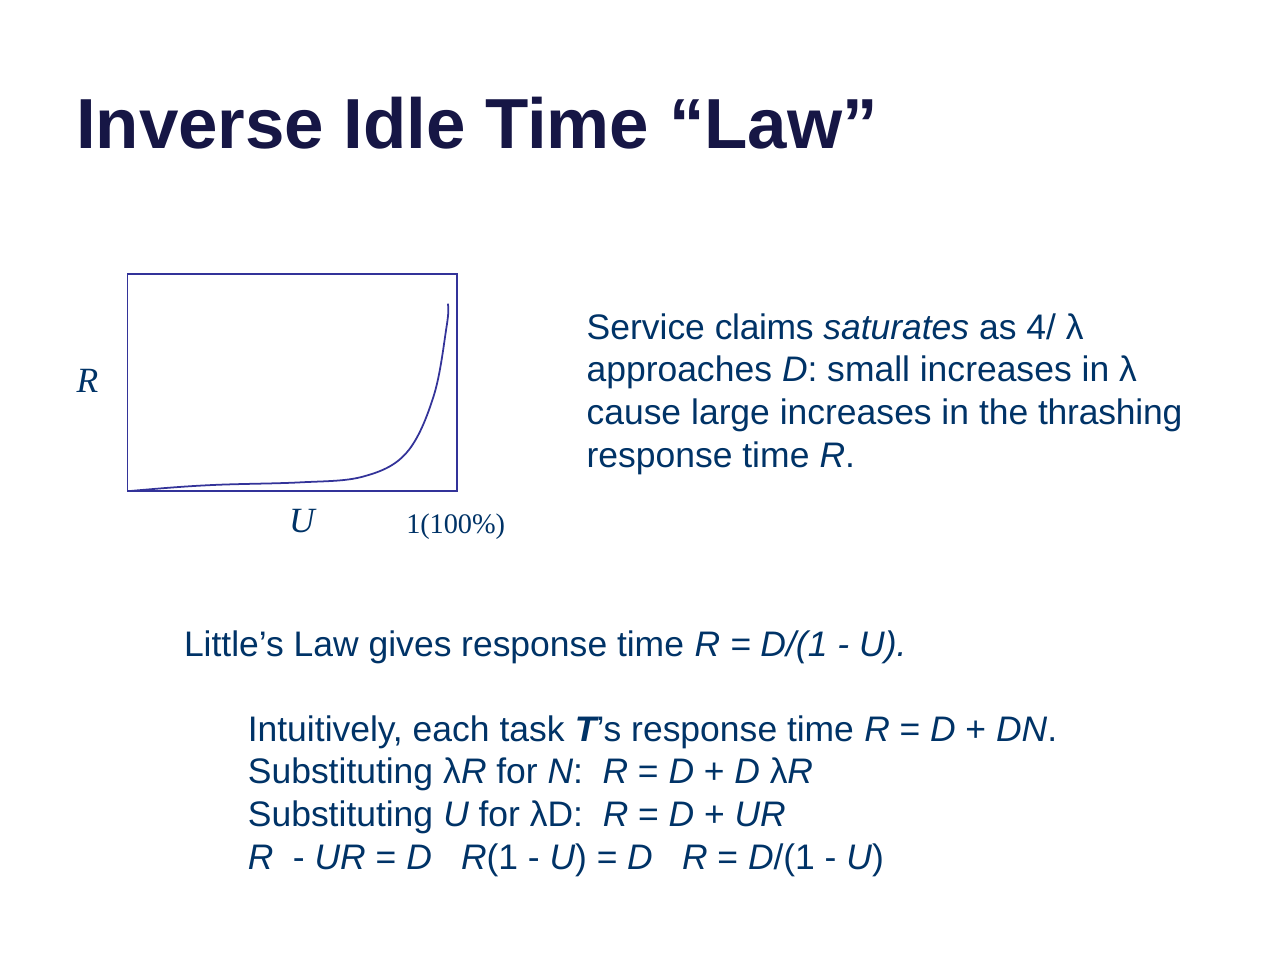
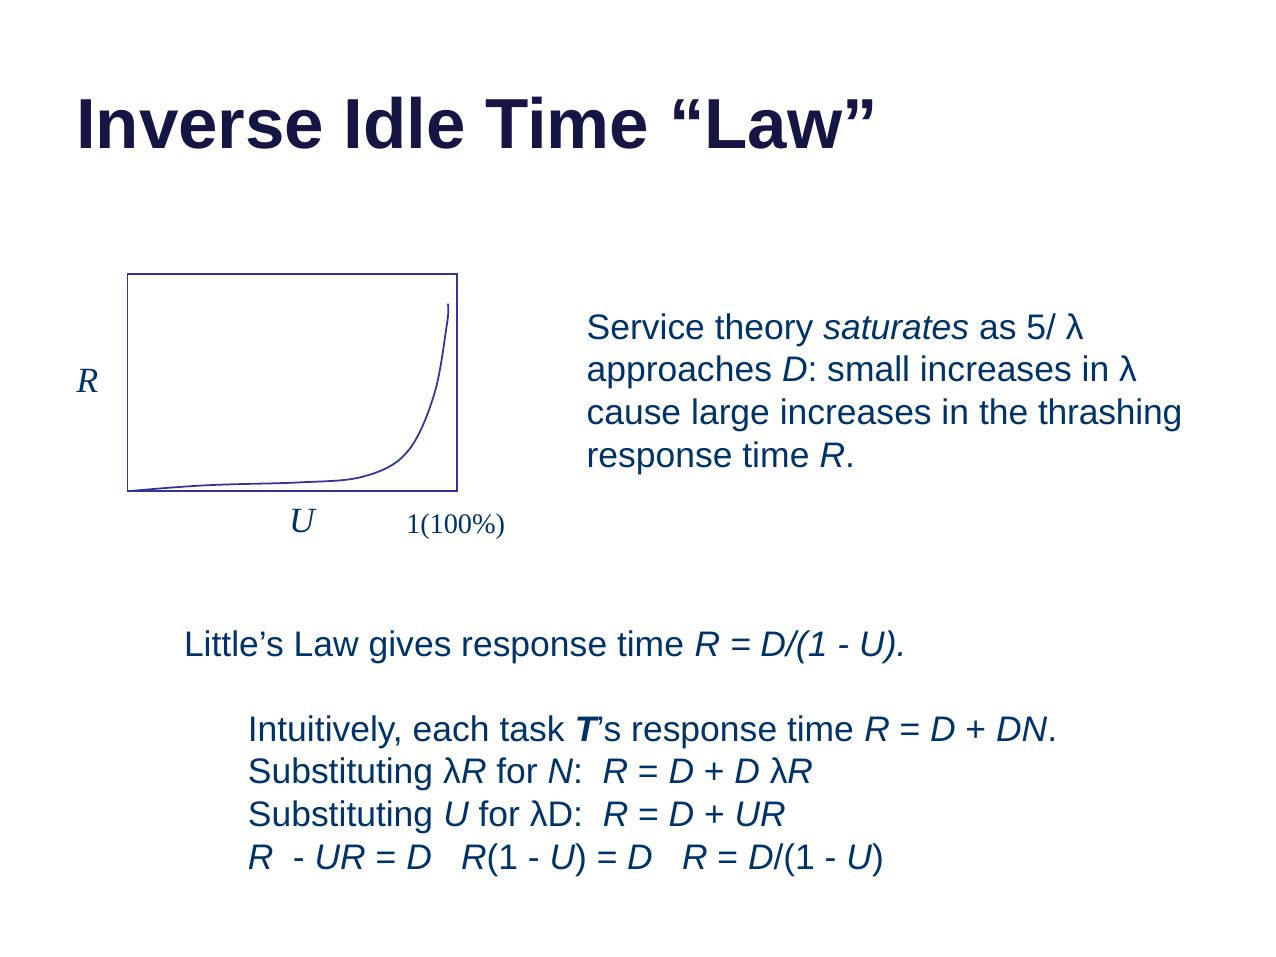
claims: claims -> theory (764, 328)
4/: 4/ -> 5/ (1041, 328)
